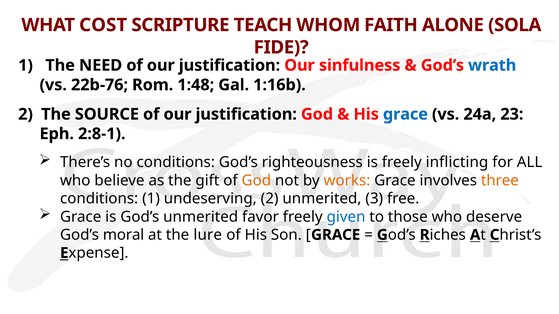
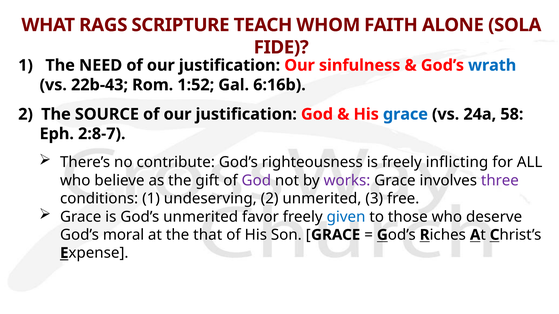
COST: COST -> RAGS (103, 25)
22b-76: 22b-76 -> 22b-43 (100, 85)
1:48: 1:48 -> 1:52 (196, 85)
1:16b: 1:16b -> 6:16b (279, 85)
23: 23 -> 58 (512, 114)
2:8-1: 2:8-1 -> 2:8-7 (102, 134)
no conditions: conditions -> contribute (176, 163)
God colour: orange -> purple (256, 181)
works colour: orange -> purple (347, 181)
three colour: orange -> purple (500, 181)
lure: lure -> that (208, 235)
